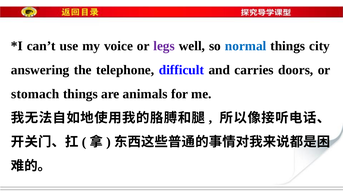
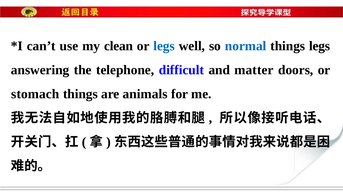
voice: voice -> clean (119, 46)
legs colour: purple -> blue (164, 46)
things city: city -> legs (320, 46)
carries: carries -> matter (254, 70)
